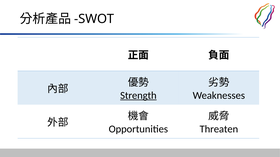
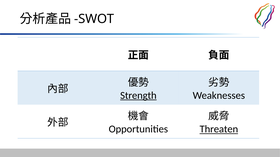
Threaten underline: none -> present (219, 130)
